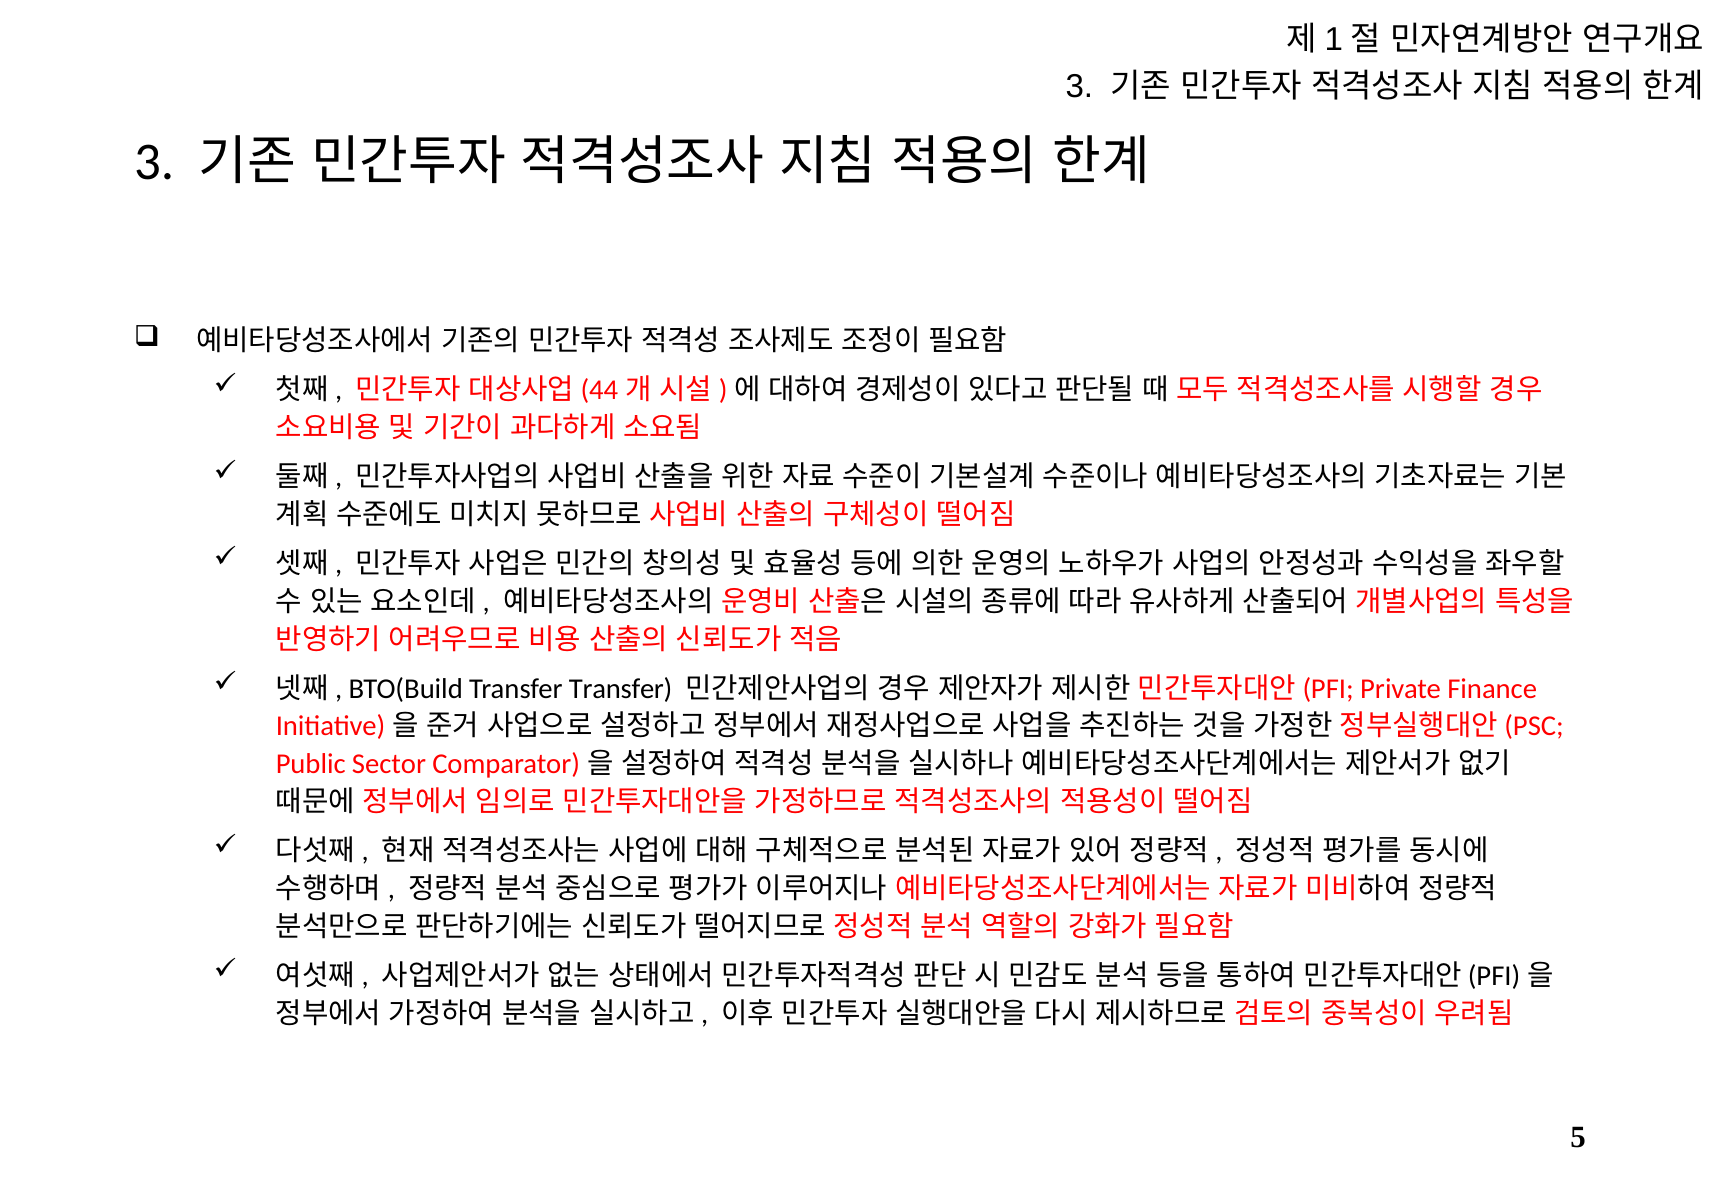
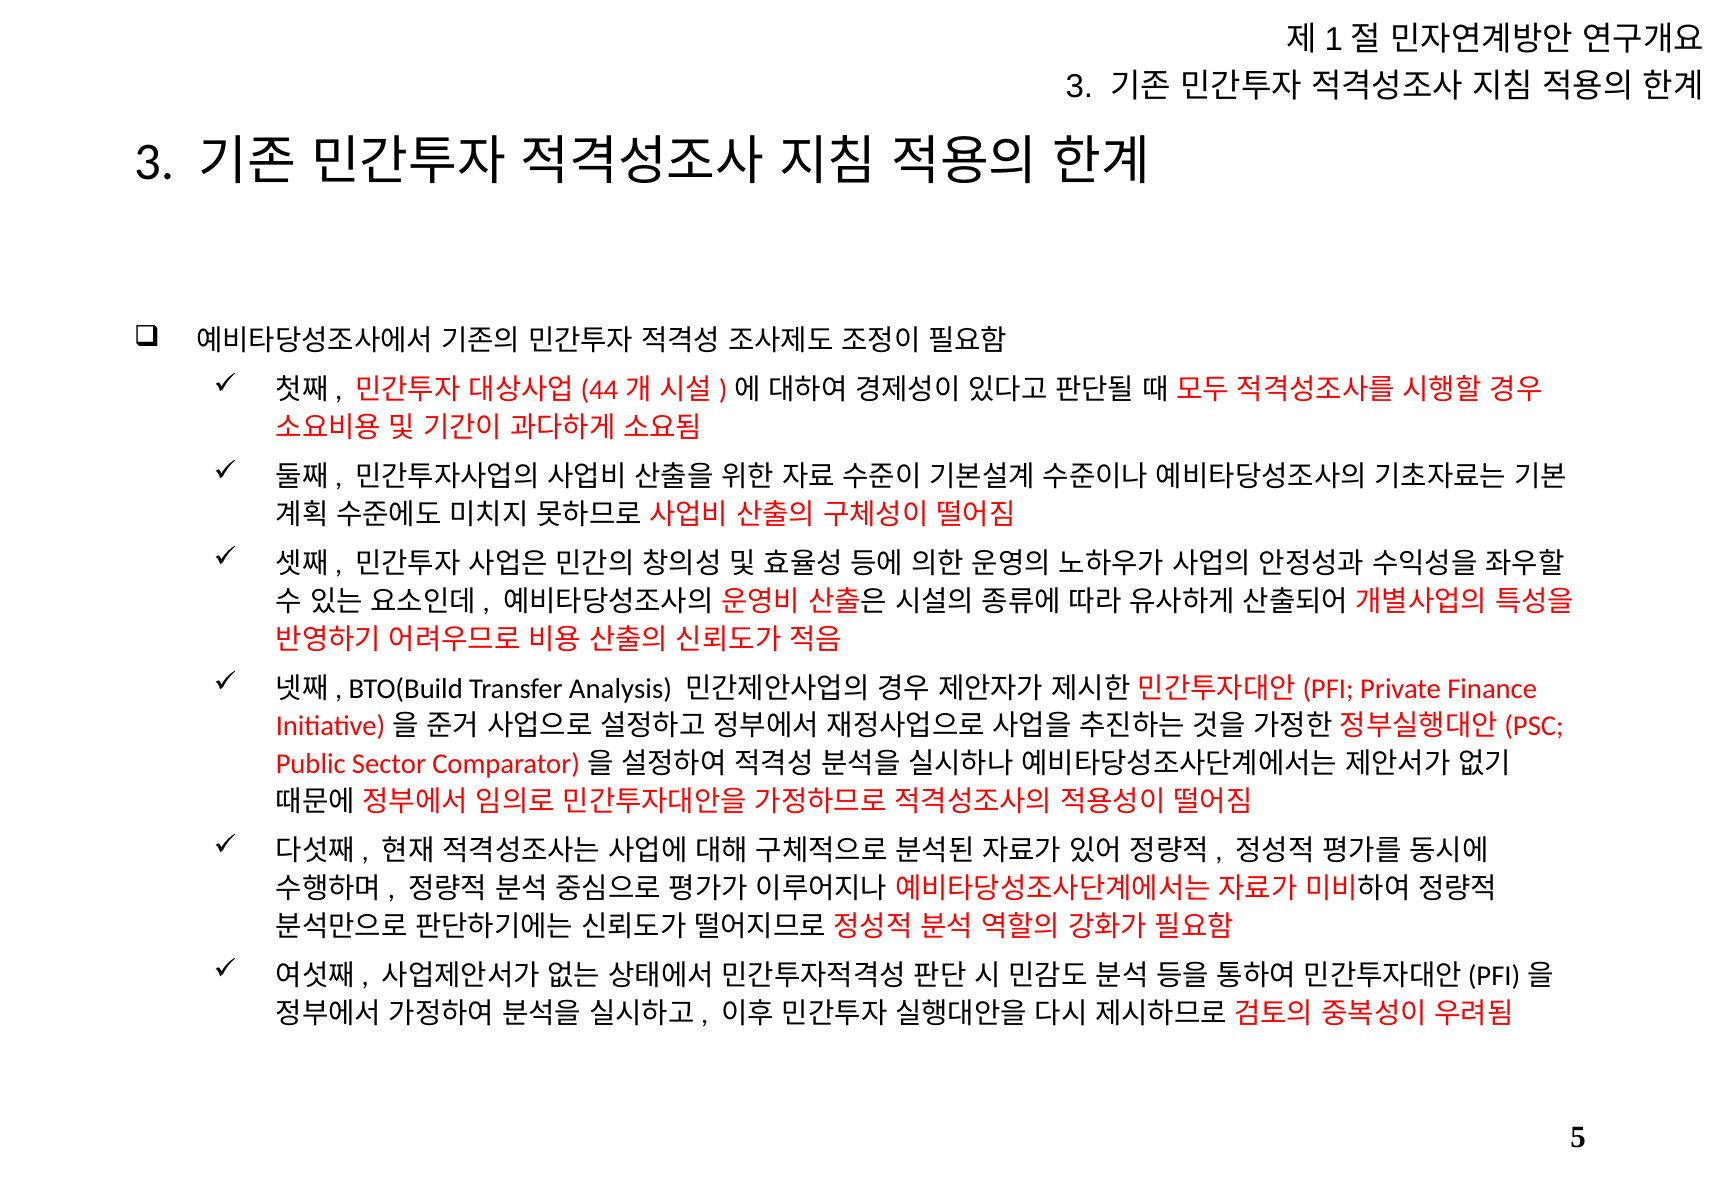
Transfer Transfer: Transfer -> Analysis (620, 688)
